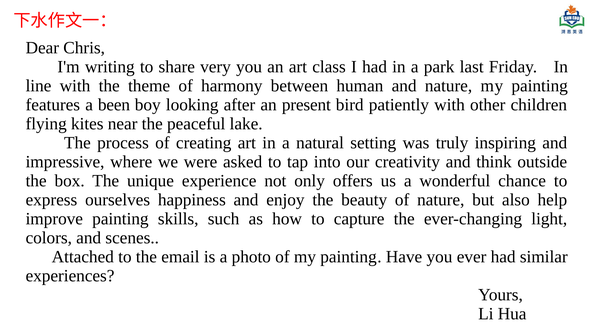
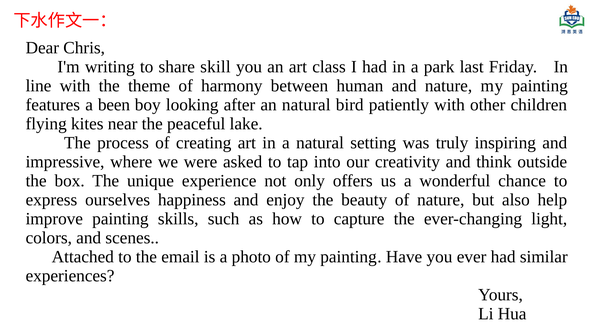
very: very -> skill (215, 67)
an present: present -> natural (306, 105)
